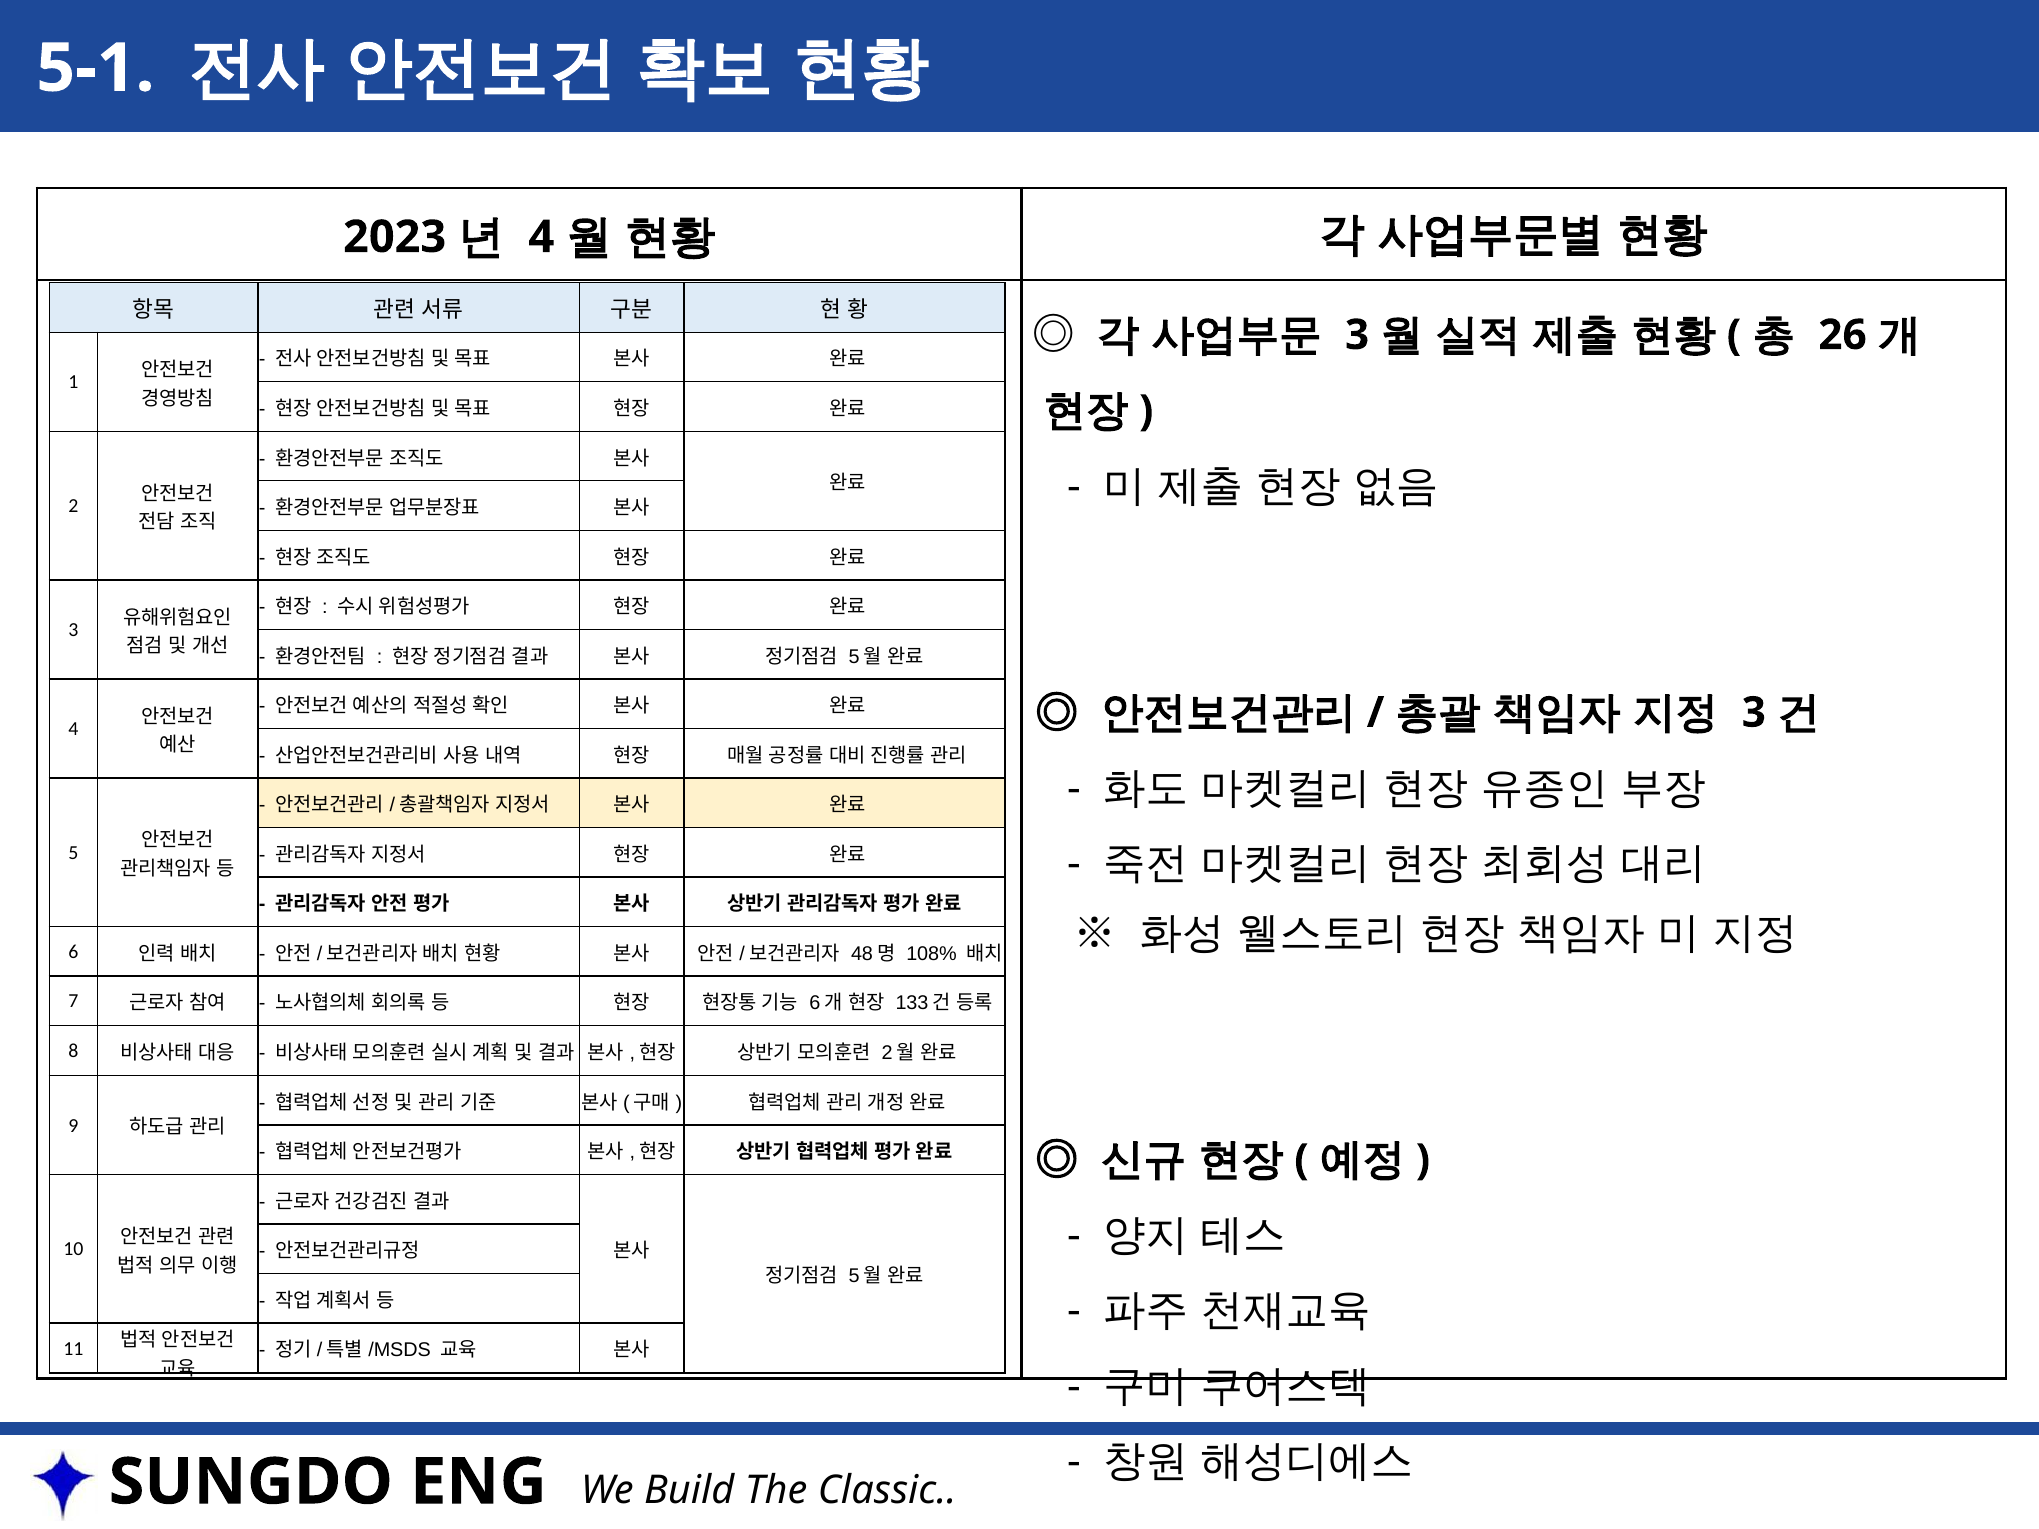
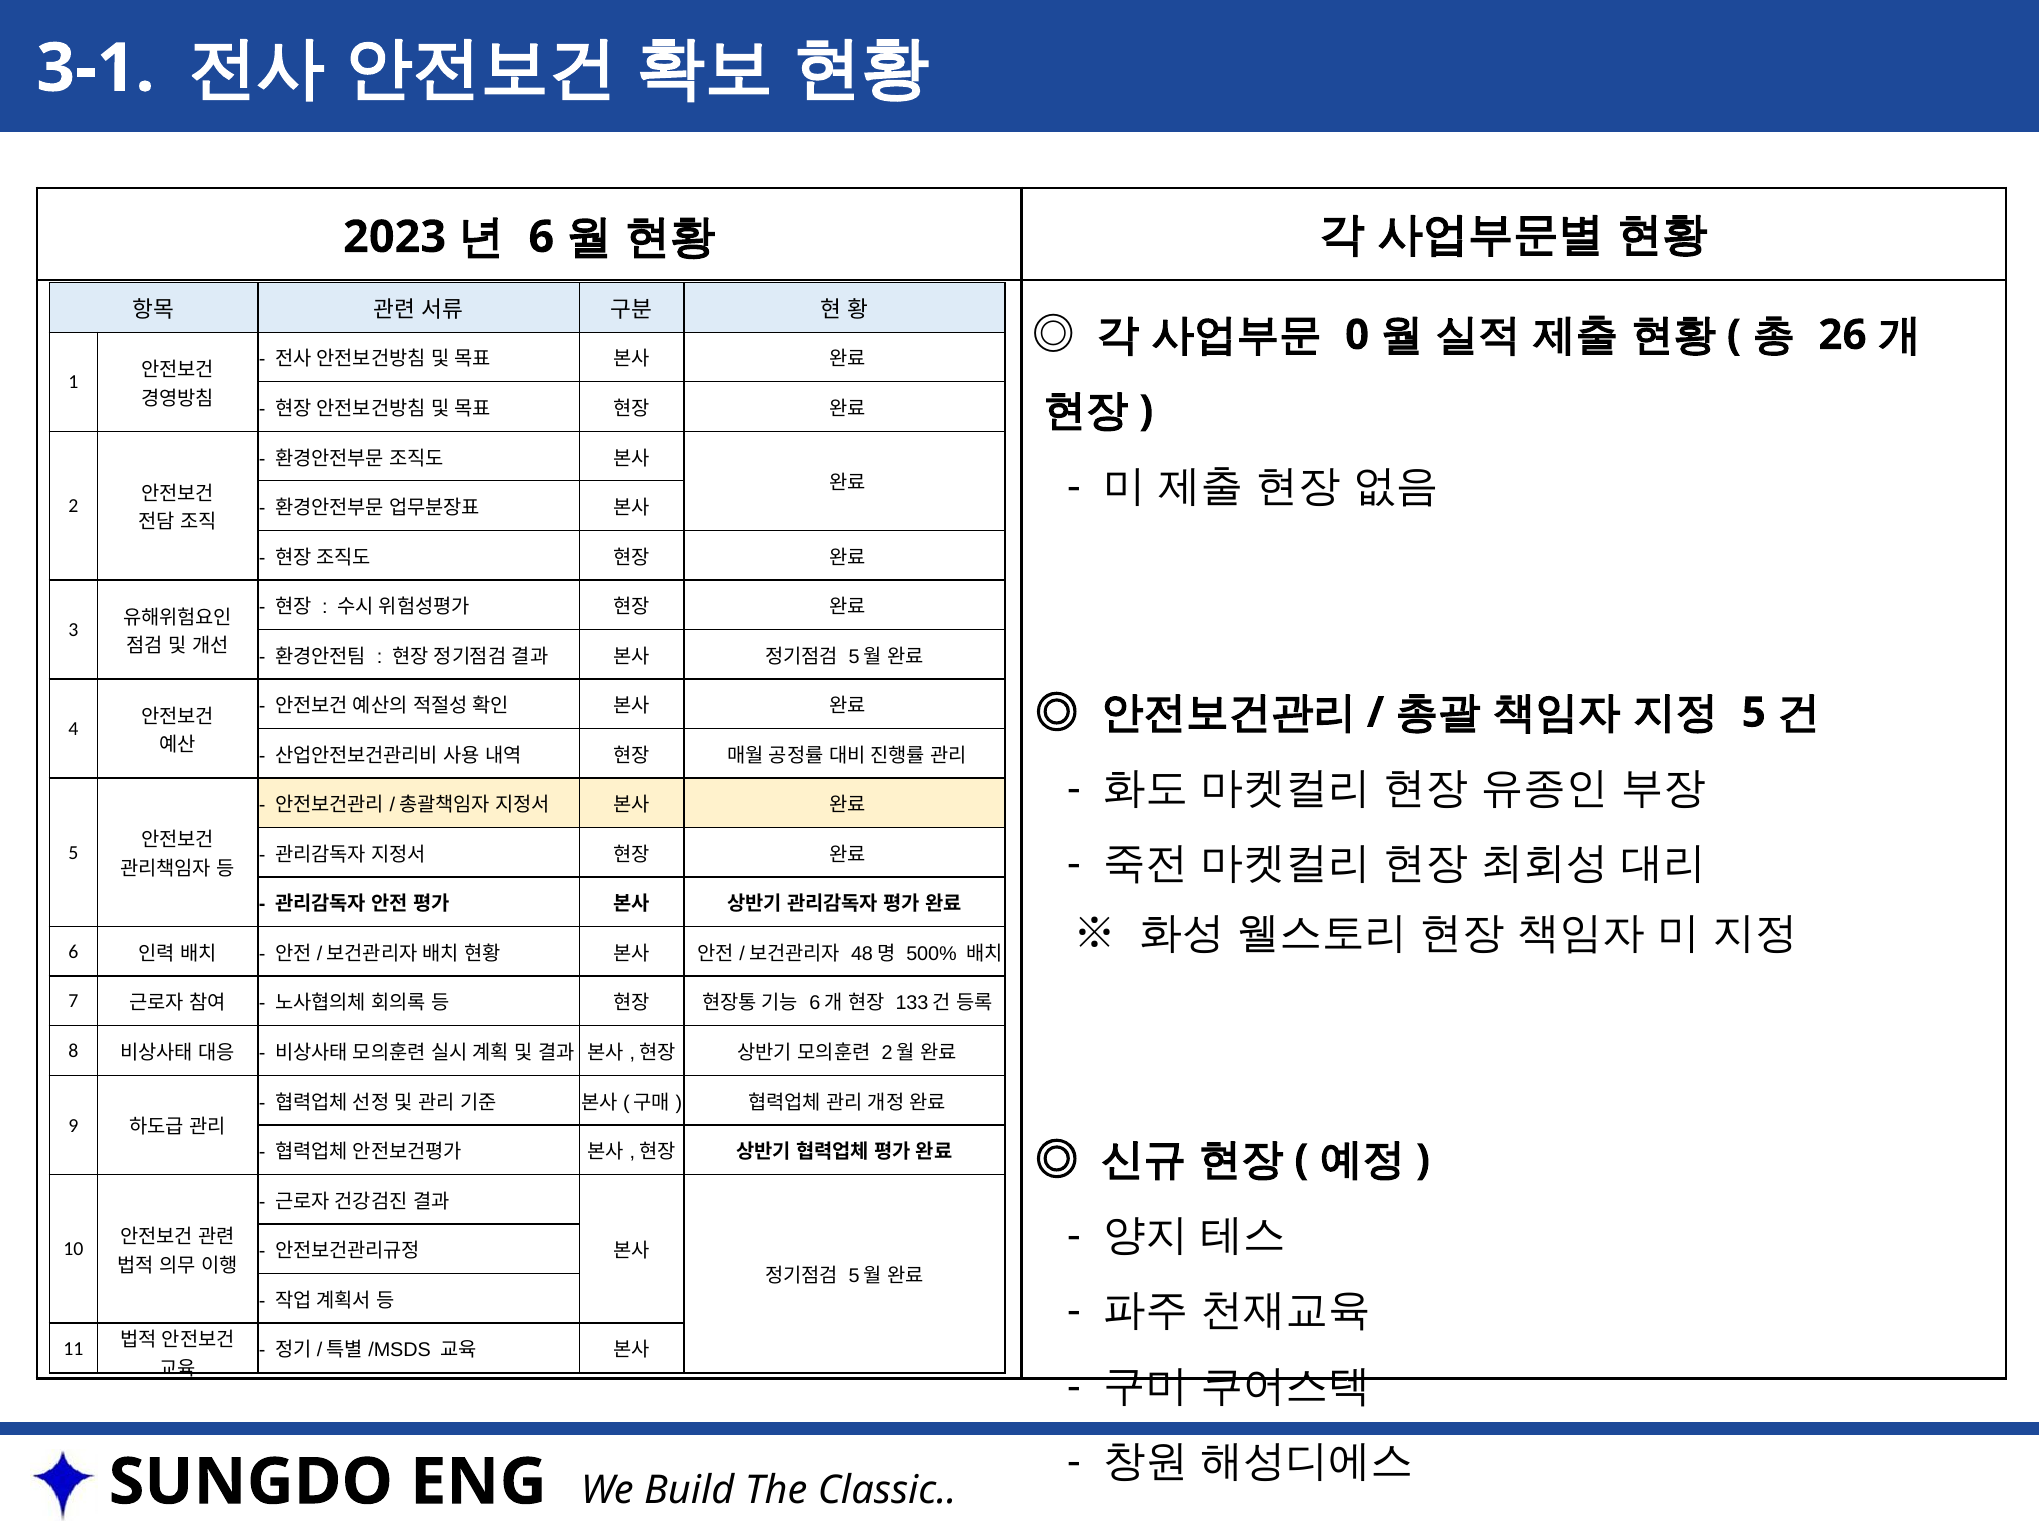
5-1: 5-1 -> 3-1 (95, 68)
4: 4 -> 6 (541, 237)
3: 3 -> 0 (1357, 335)
3: 3 -> 5 (1754, 713)
108%: 108% -> 500% (931, 954)
